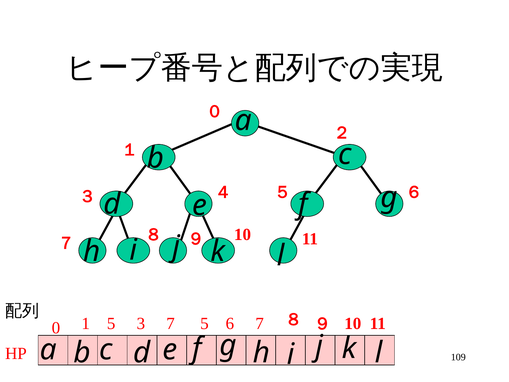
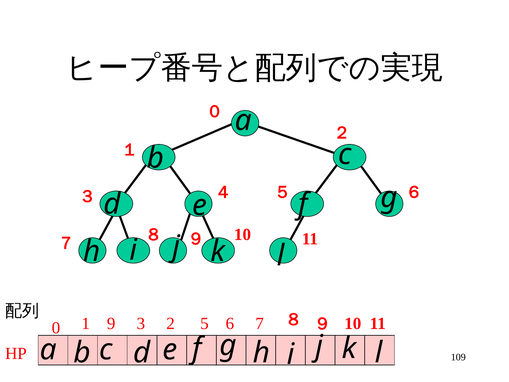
1 5: 5 -> 9 (111, 324)
3 7: 7 -> 2 (171, 324)
